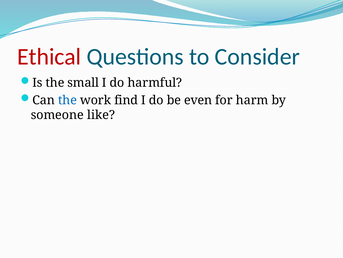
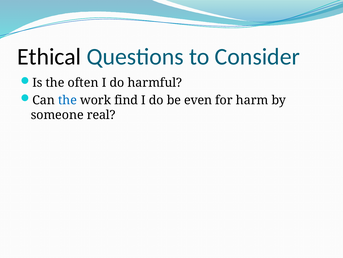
Ethical colour: red -> black (49, 57)
small: small -> often (83, 83)
like: like -> real (101, 115)
